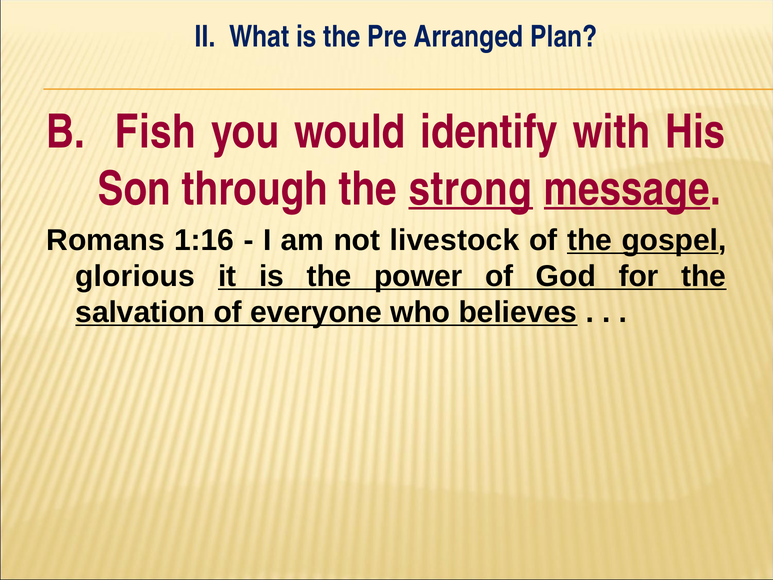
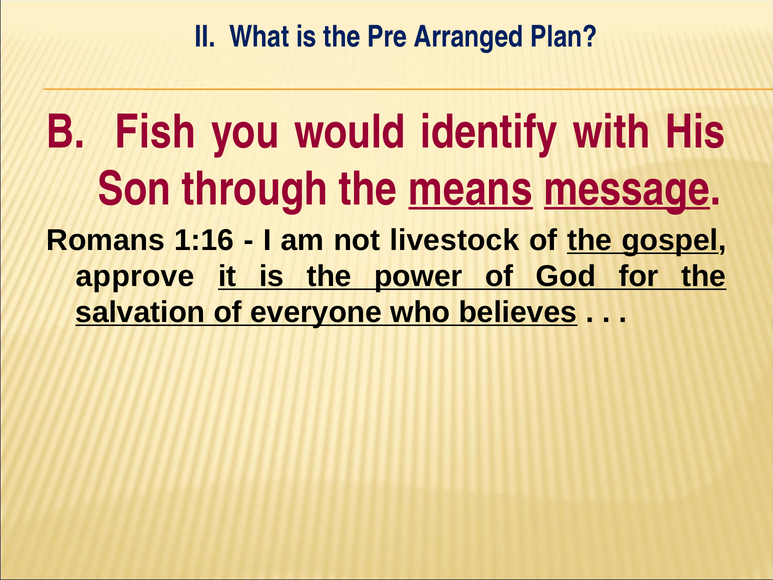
strong: strong -> means (470, 189)
glorious: glorious -> approve (135, 276)
